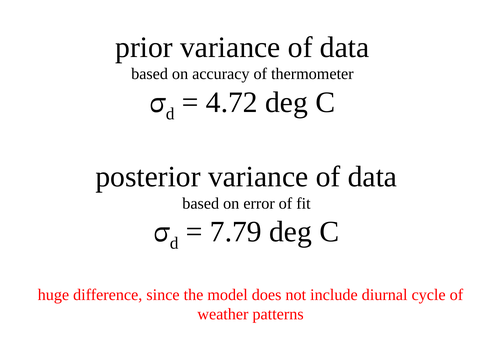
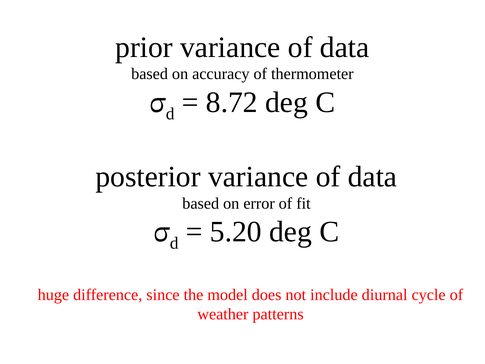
4.72: 4.72 -> 8.72 (232, 102)
7.79: 7.79 -> 5.20 (236, 232)
